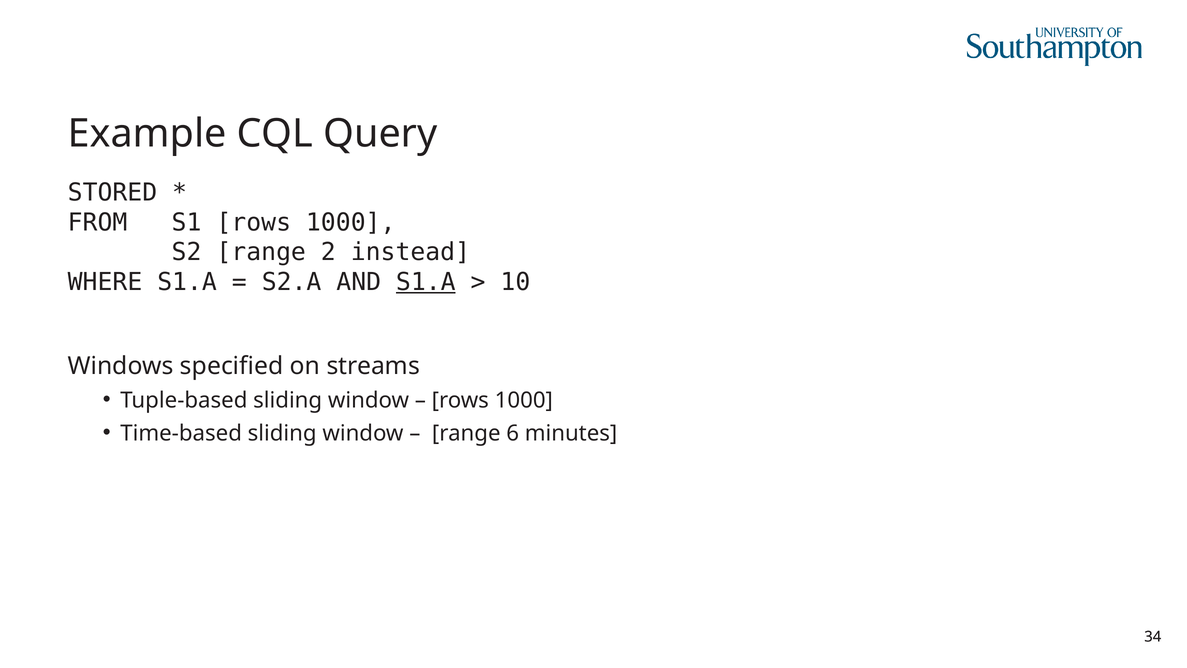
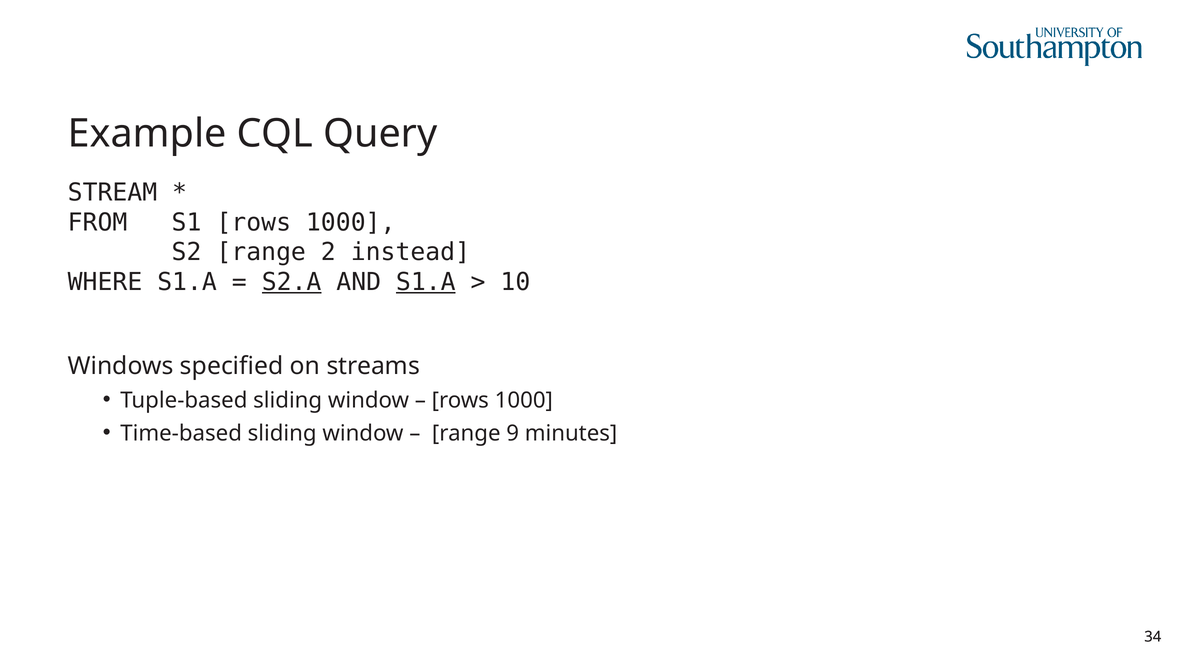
STORED: STORED -> STREAM (112, 193)
S2.A underline: none -> present (292, 282)
6: 6 -> 9 (513, 433)
